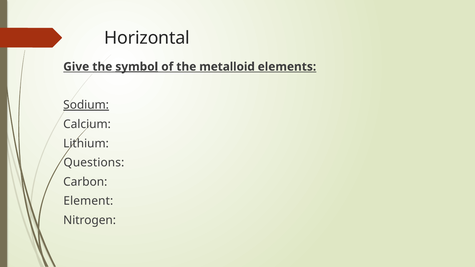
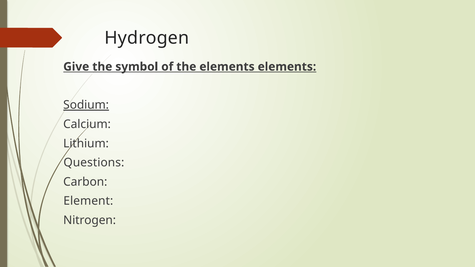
Horizontal: Horizontal -> Hydrogen (147, 38)
symbol underline: present -> none (137, 67)
the metalloid: metalloid -> elements (227, 67)
